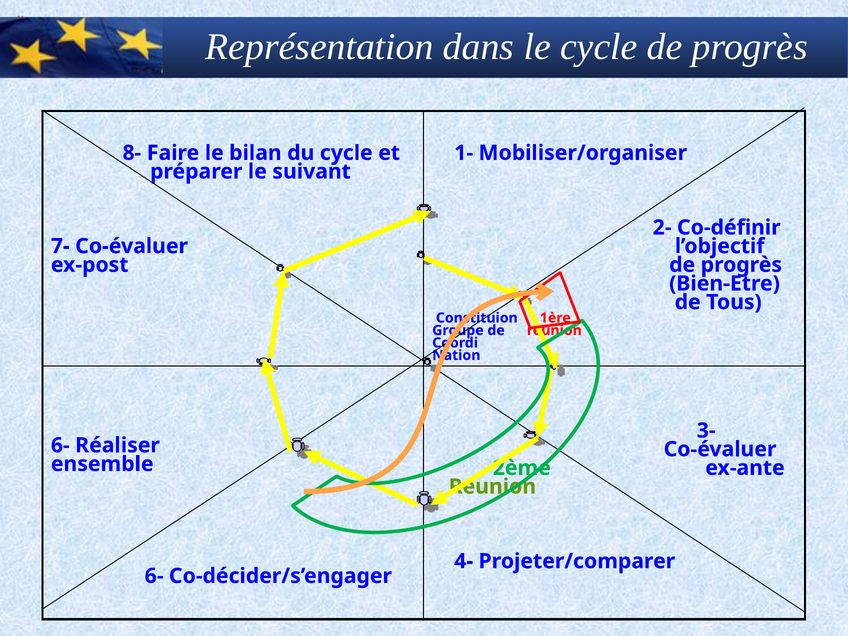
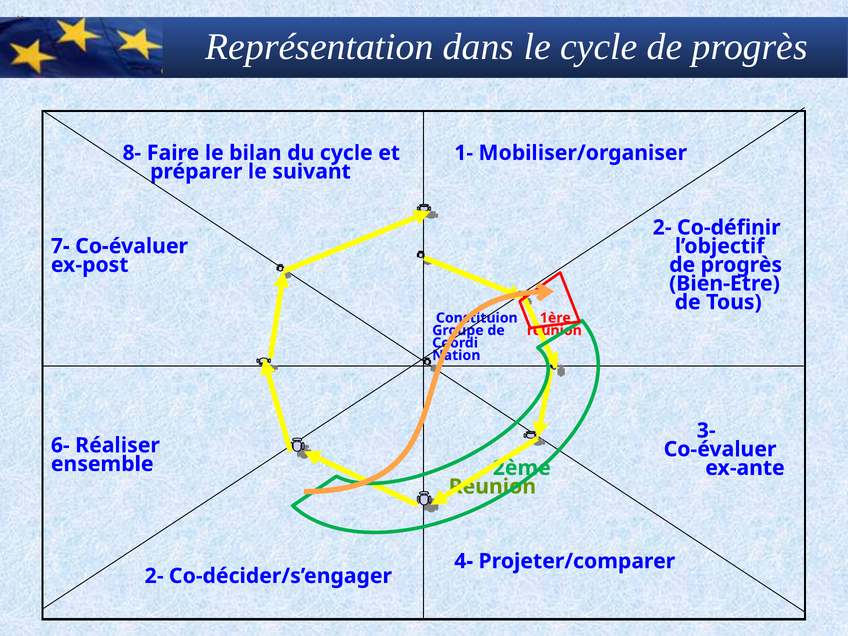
6-: 6- -> 2- (154, 576)
